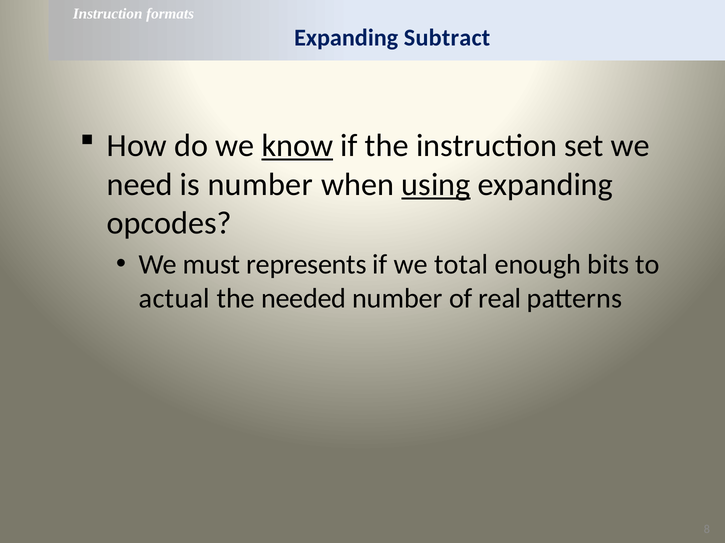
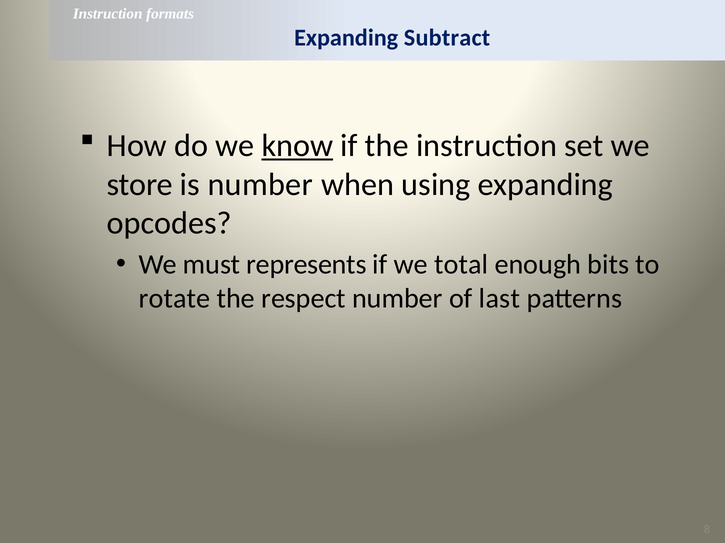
need: need -> store (140, 185)
using underline: present -> none (436, 185)
actual: actual -> rotate (174, 299)
needed: needed -> respect (304, 299)
real: real -> last (500, 299)
